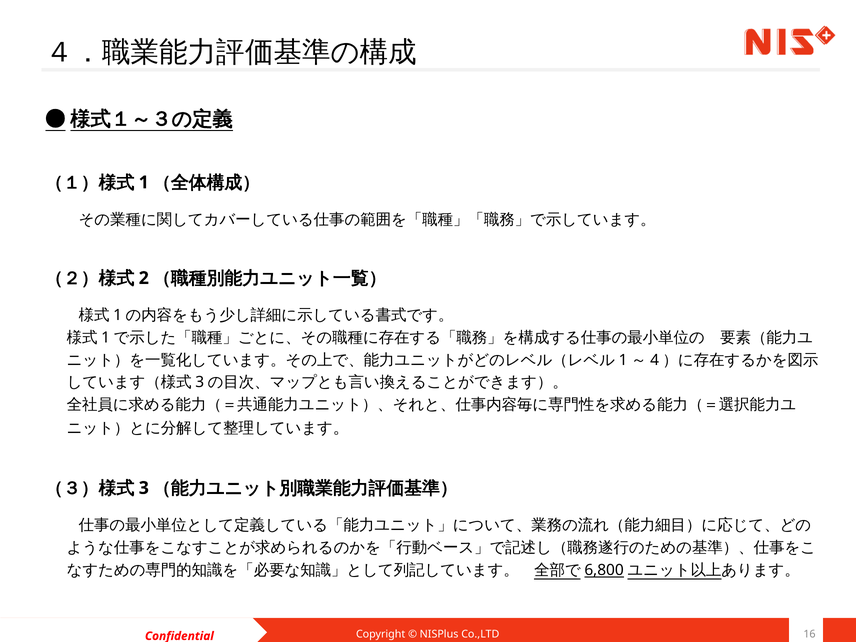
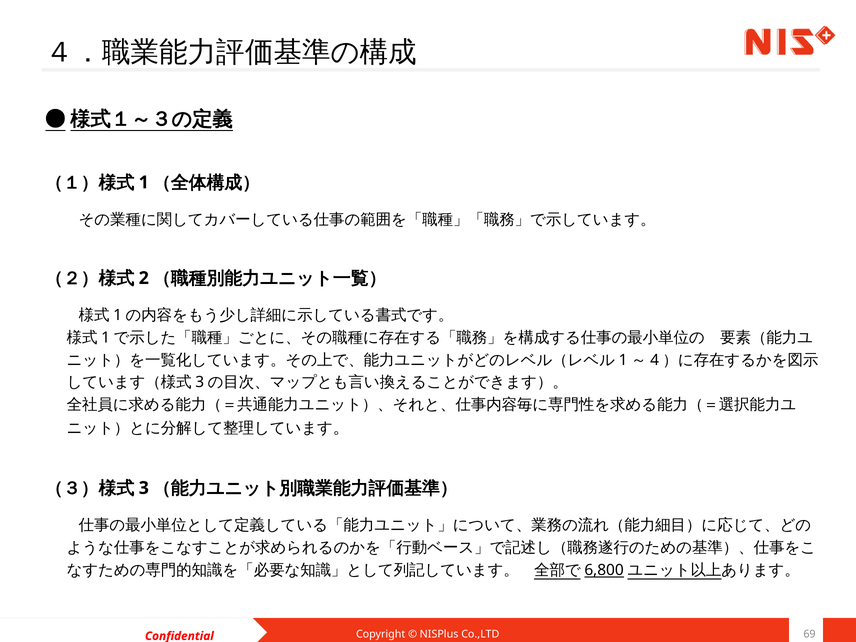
16: 16 -> 69 (809, 634)
